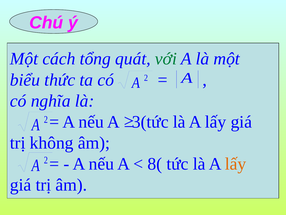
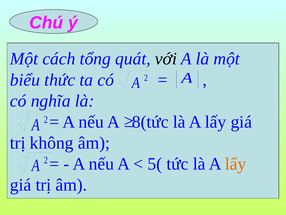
với colour: green -> black (166, 59)
3(tức: 3(tức -> 8(tức (150, 122)
8(: 8( -> 5( (155, 164)
